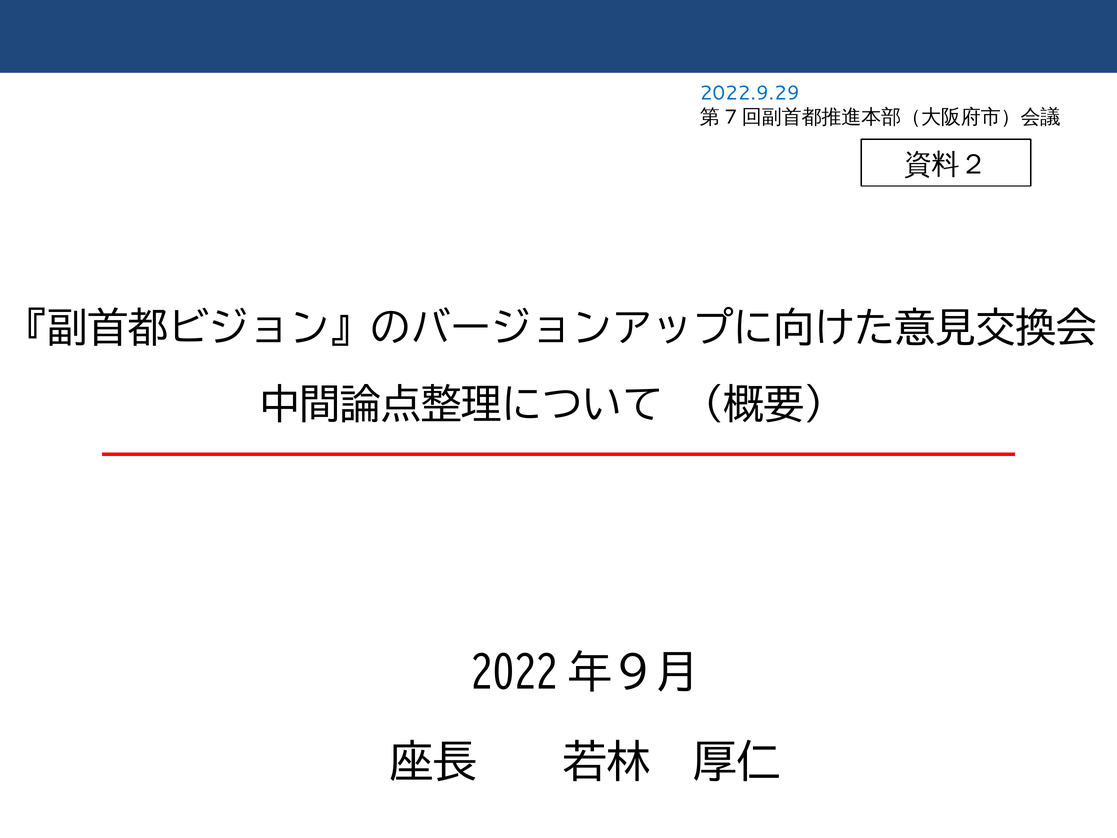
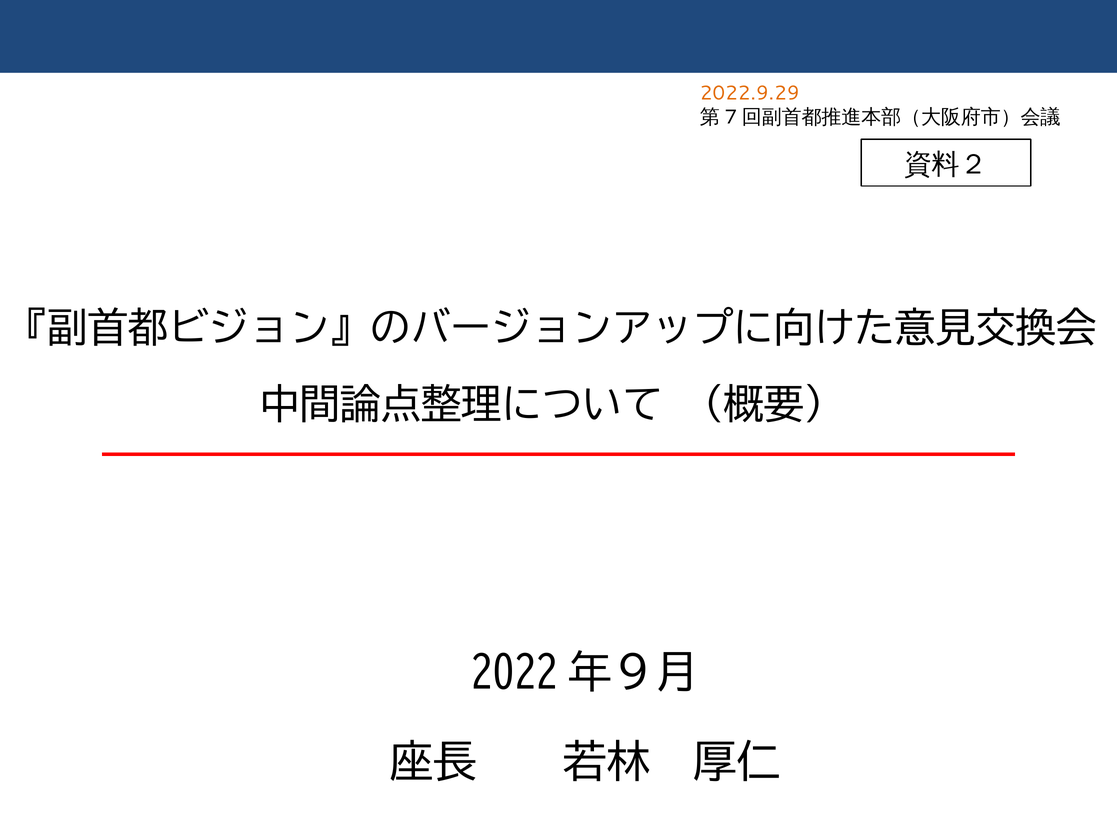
2022.9.29 colour: blue -> orange (750, 93)
